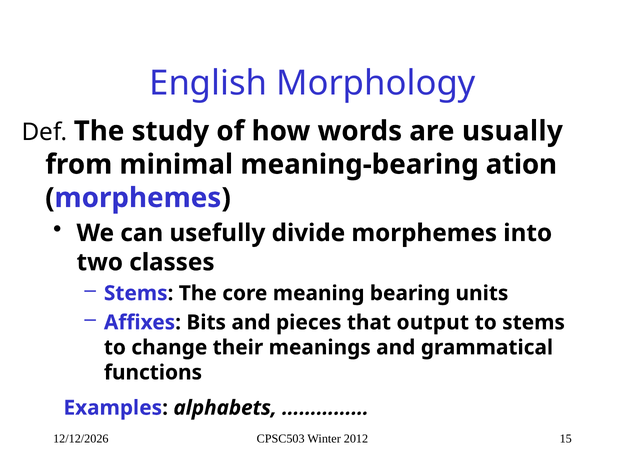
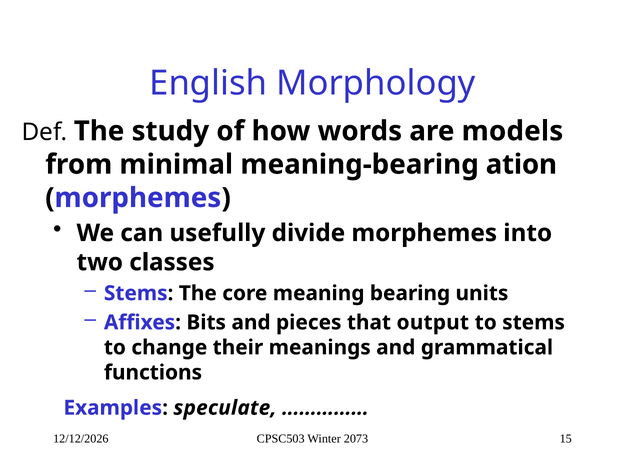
usually: usually -> models (512, 131)
alphabets: alphabets -> speculate (225, 408)
2012: 2012 -> 2073 (356, 438)
